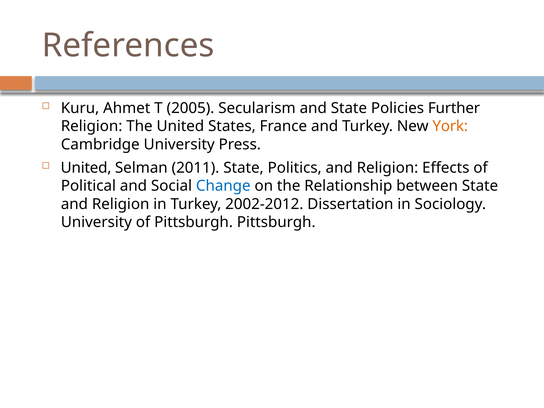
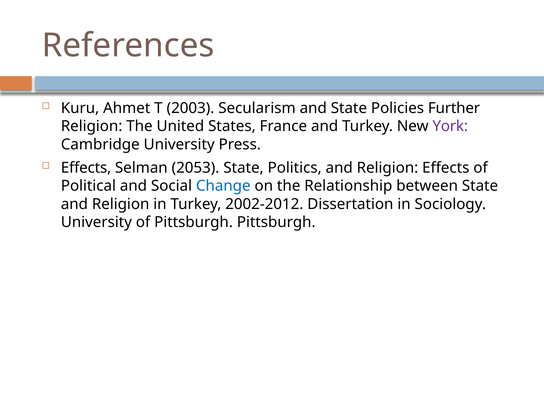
2005: 2005 -> 2003 (191, 108)
York colour: orange -> purple (450, 126)
United: United -> Effects (86, 168)
2011: 2011 -> 2053 (196, 168)
